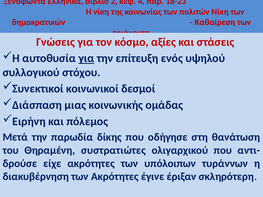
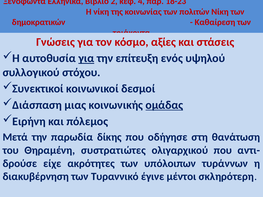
ομάδας underline: none -> present (164, 105)
των Ακρότητες: Ακρότητες -> Τυραννικό (115, 177)
έριξαν: έριξαν -> μέντοι (181, 177)
